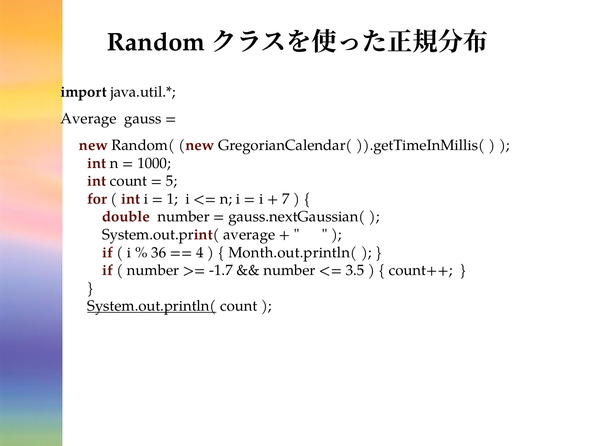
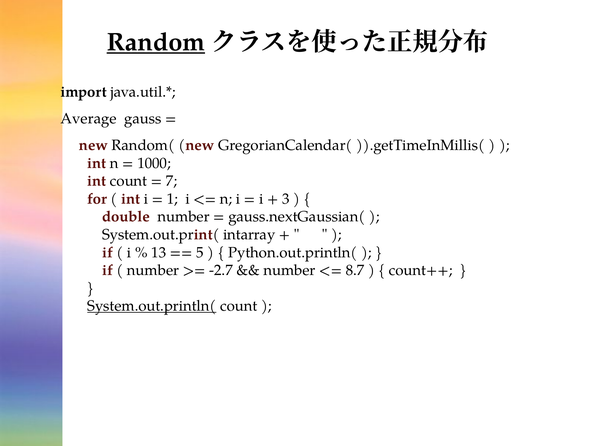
Random underline: none -> present (156, 42)
5: 5 -> 7 (171, 181)
7: 7 -> 3 (286, 199)
System.out.print( average: average -> intarray (249, 235)
36: 36 -> 13 (159, 253)
4: 4 -> 5 (200, 253)
Month.out.println(: Month.out.println( -> Python.out.println( (293, 253)
-1.7: -1.7 -> -2.7 (221, 270)
3.5: 3.5 -> 8.7 (355, 270)
